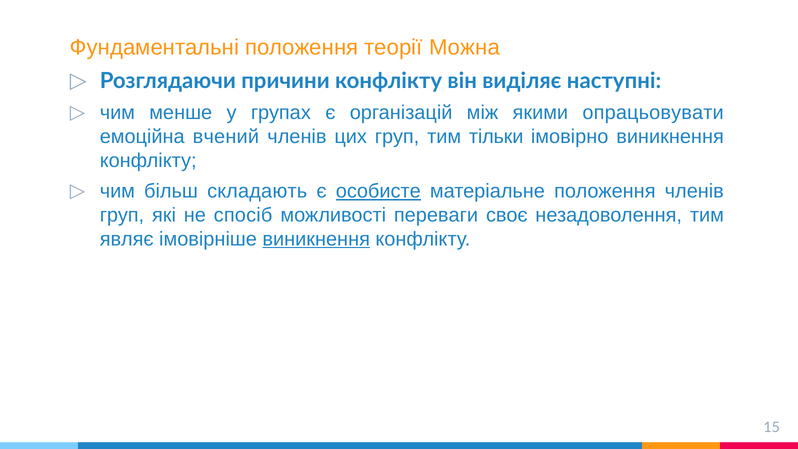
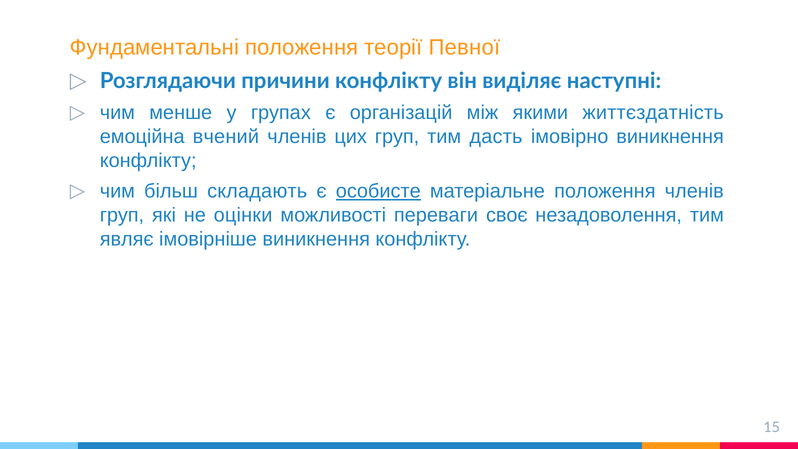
Можна: Можна -> Певної (465, 48)
опрацьовувати: опрацьовувати -> життєздатність (653, 113)
тільки: тільки -> дасть (496, 136)
спосіб: спосіб -> оцінки (243, 215)
виникнення underline: present -> none (316, 239)
